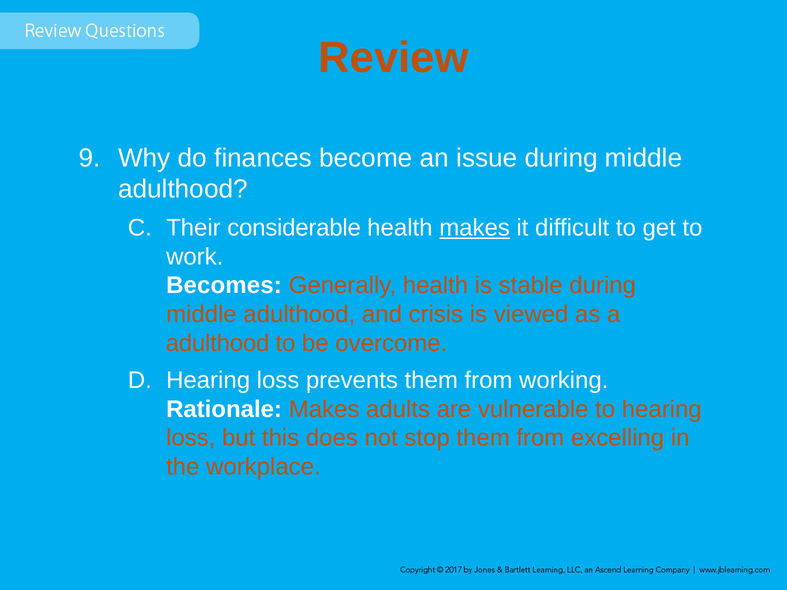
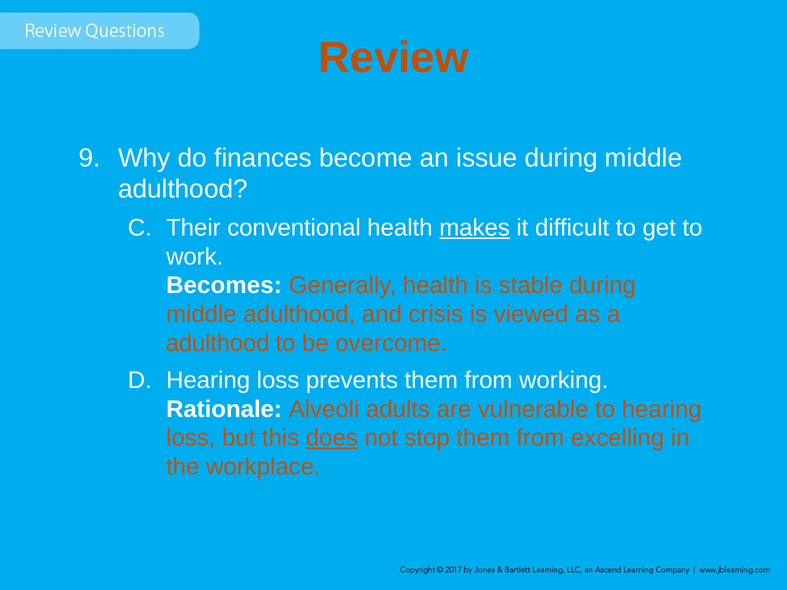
considerable: considerable -> conventional (294, 228)
Rationale Makes: Makes -> Alveoli (324, 409)
does underline: none -> present (332, 438)
